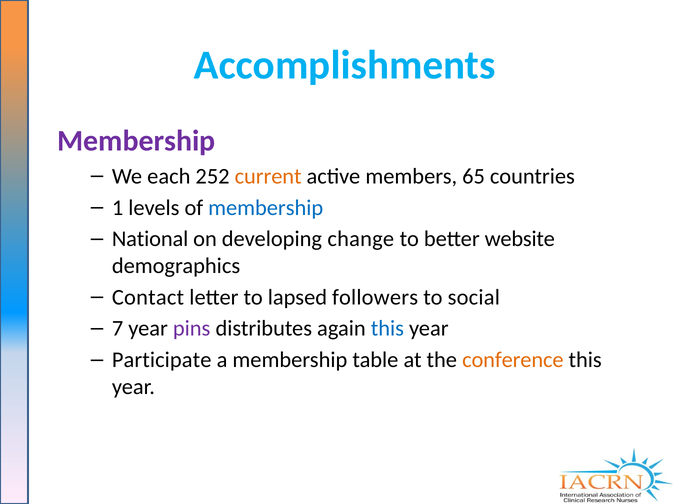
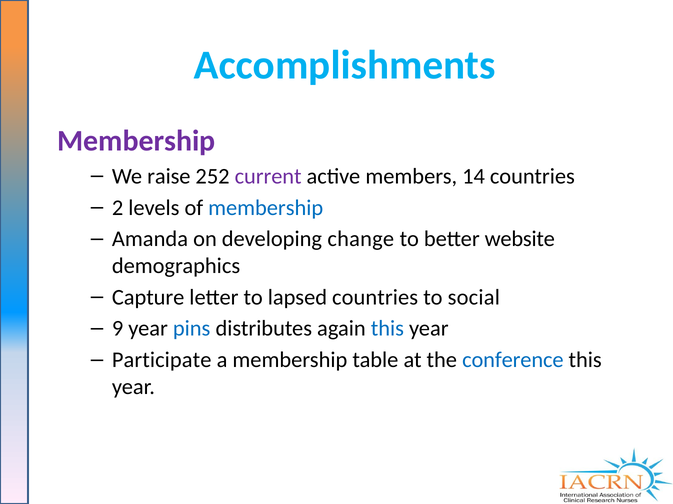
each: each -> raise (169, 177)
current colour: orange -> purple (268, 177)
65: 65 -> 14 (474, 177)
1: 1 -> 2 (118, 208)
National: National -> Amanda (150, 239)
Contact: Contact -> Capture (148, 298)
lapsed followers: followers -> countries (375, 298)
7: 7 -> 9 (118, 329)
pins colour: purple -> blue (192, 329)
conference colour: orange -> blue (513, 360)
